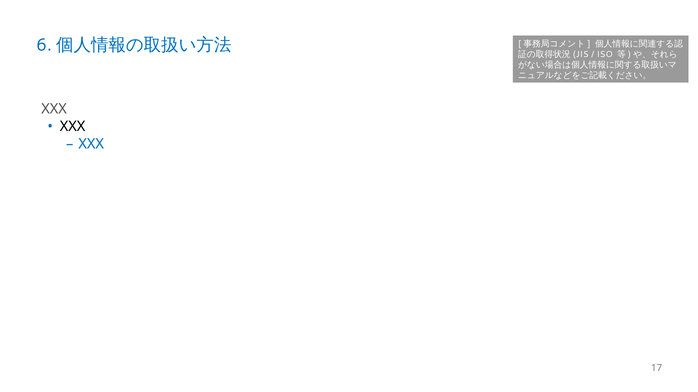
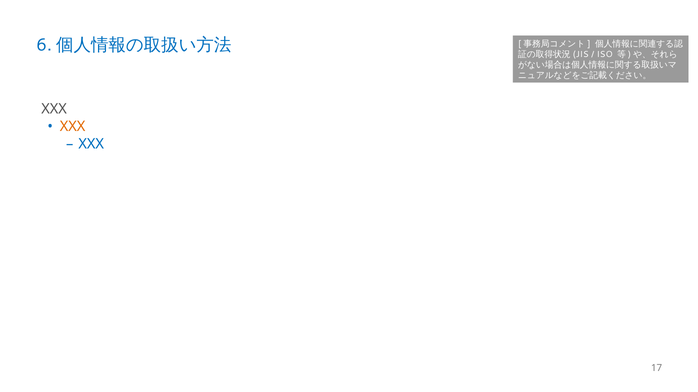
XXX colour: black -> orange (73, 127)
